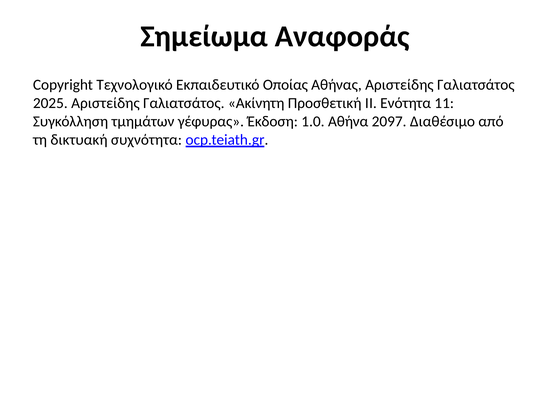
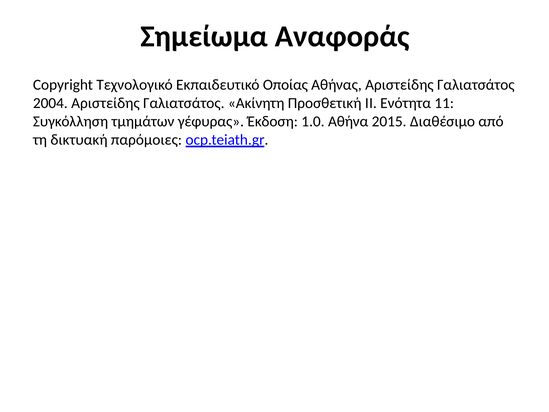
2025: 2025 -> 2004 (50, 103)
2097: 2097 -> 2015 (389, 121)
συχνότητα: συχνότητα -> παρόμοιες (146, 140)
